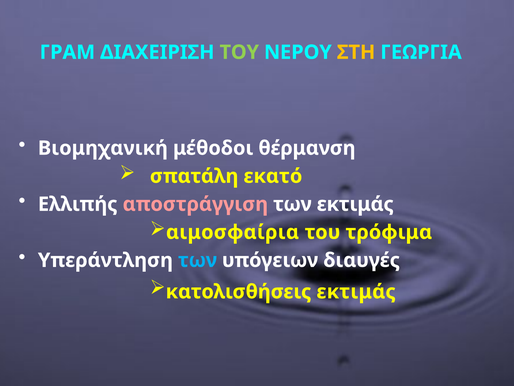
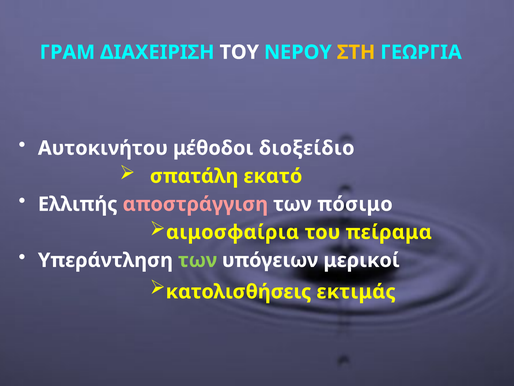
ΤΟΥ colour: light green -> white (239, 52)
Βιομηχανική: Βιομηχανική -> Αυτοκινήτου (103, 148)
θέρμανση: θέρμανση -> διοξείδιο (307, 148)
των εκτιμάς: εκτιμάς -> πόσιμο (355, 204)
τρόφιμα: τρόφιμα -> πείραμα (389, 232)
των colour: light blue -> light green (198, 260)
διαυγές: διαυγές -> μερικοί (362, 260)
